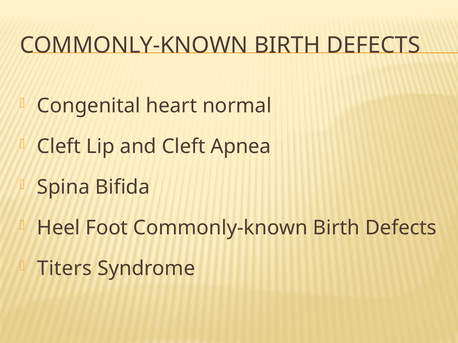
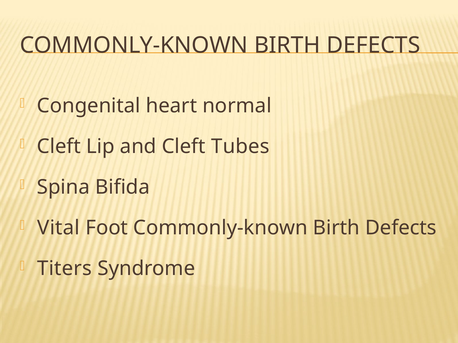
Apnea: Apnea -> Tubes (240, 147)
Heel: Heel -> Vital (58, 228)
